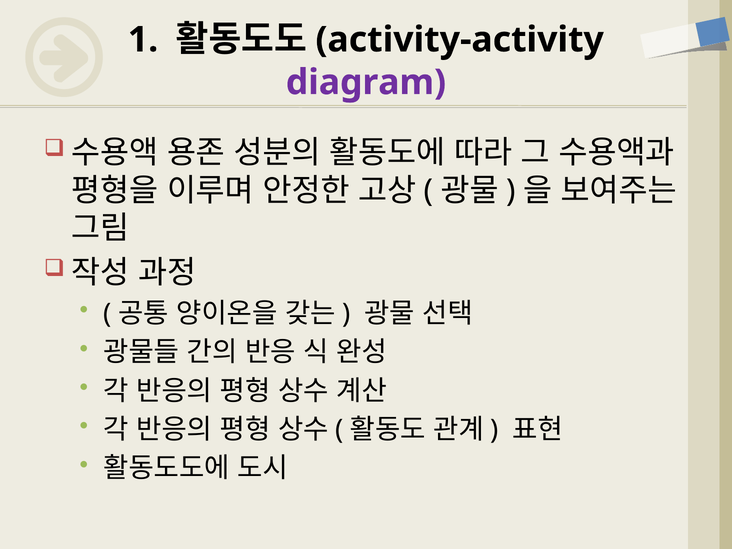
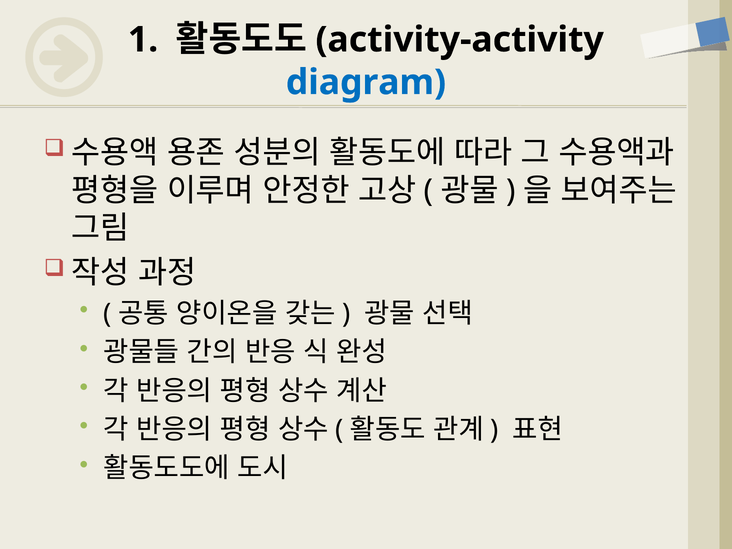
diagram colour: purple -> blue (366, 82)
